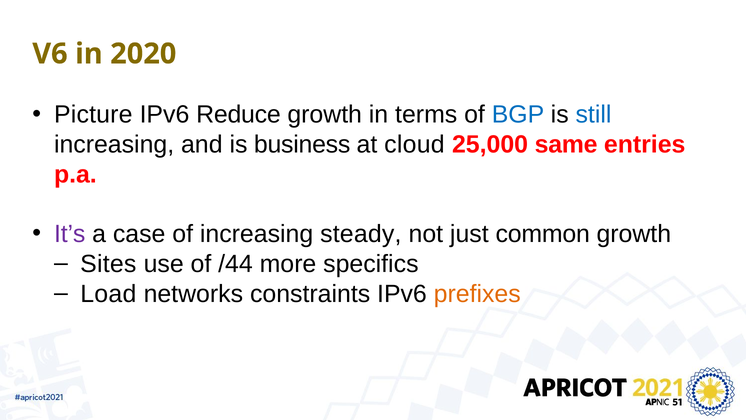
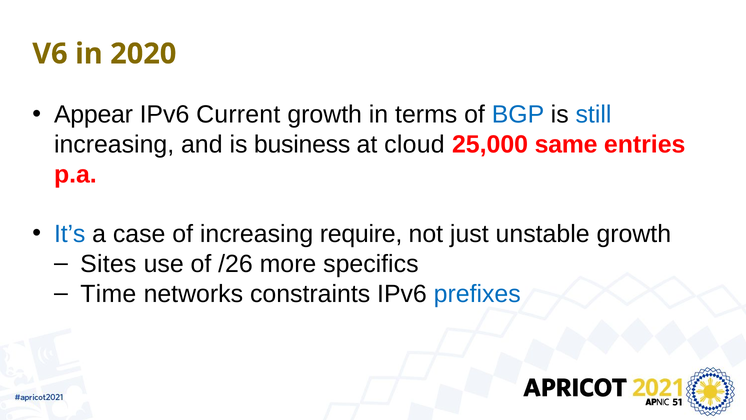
Picture: Picture -> Appear (94, 115)
Reduce: Reduce -> Current (238, 115)
It’s colour: purple -> blue (70, 234)
steady: steady -> require (361, 234)
common: common -> unstable (543, 234)
/44: /44 -> /26 (235, 264)
Load: Load -> Time (108, 294)
prefixes colour: orange -> blue (477, 294)
